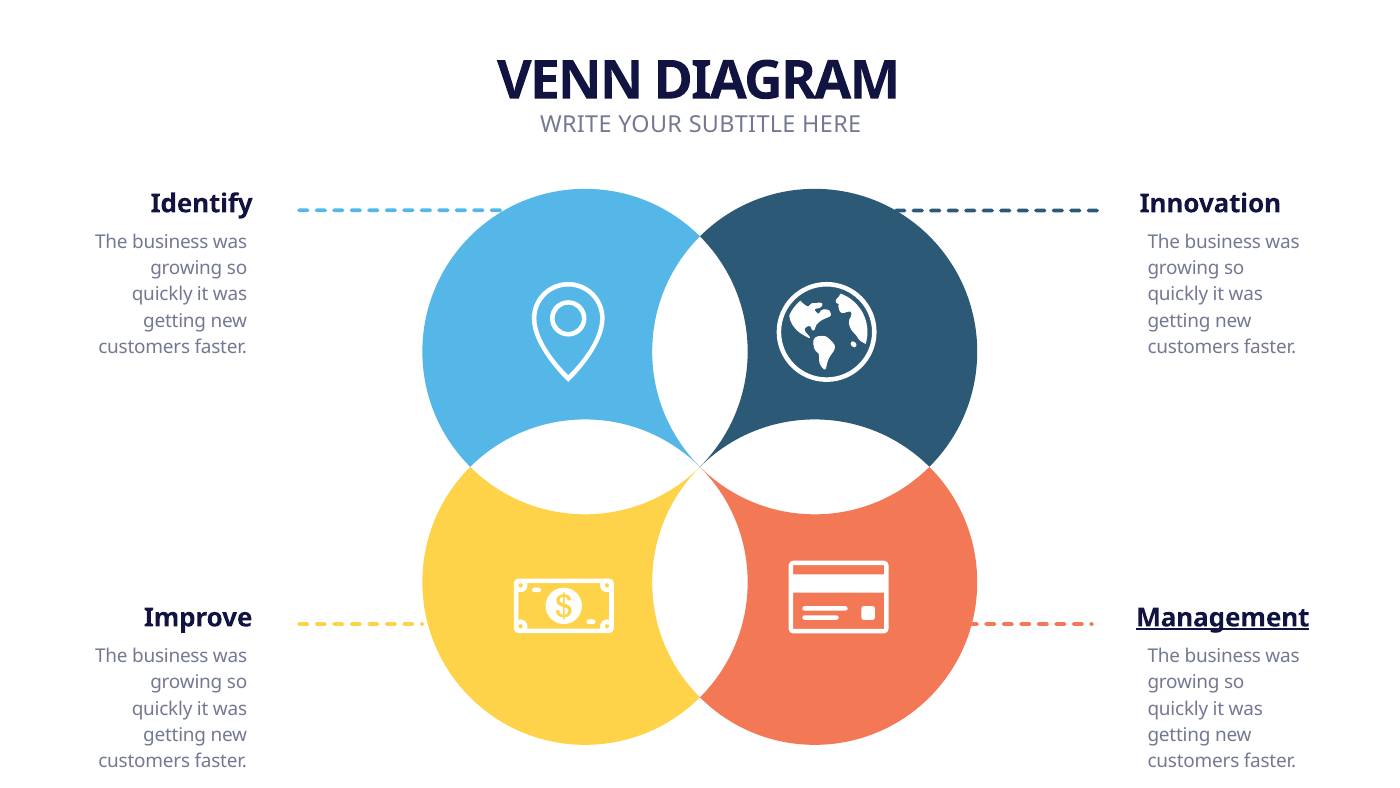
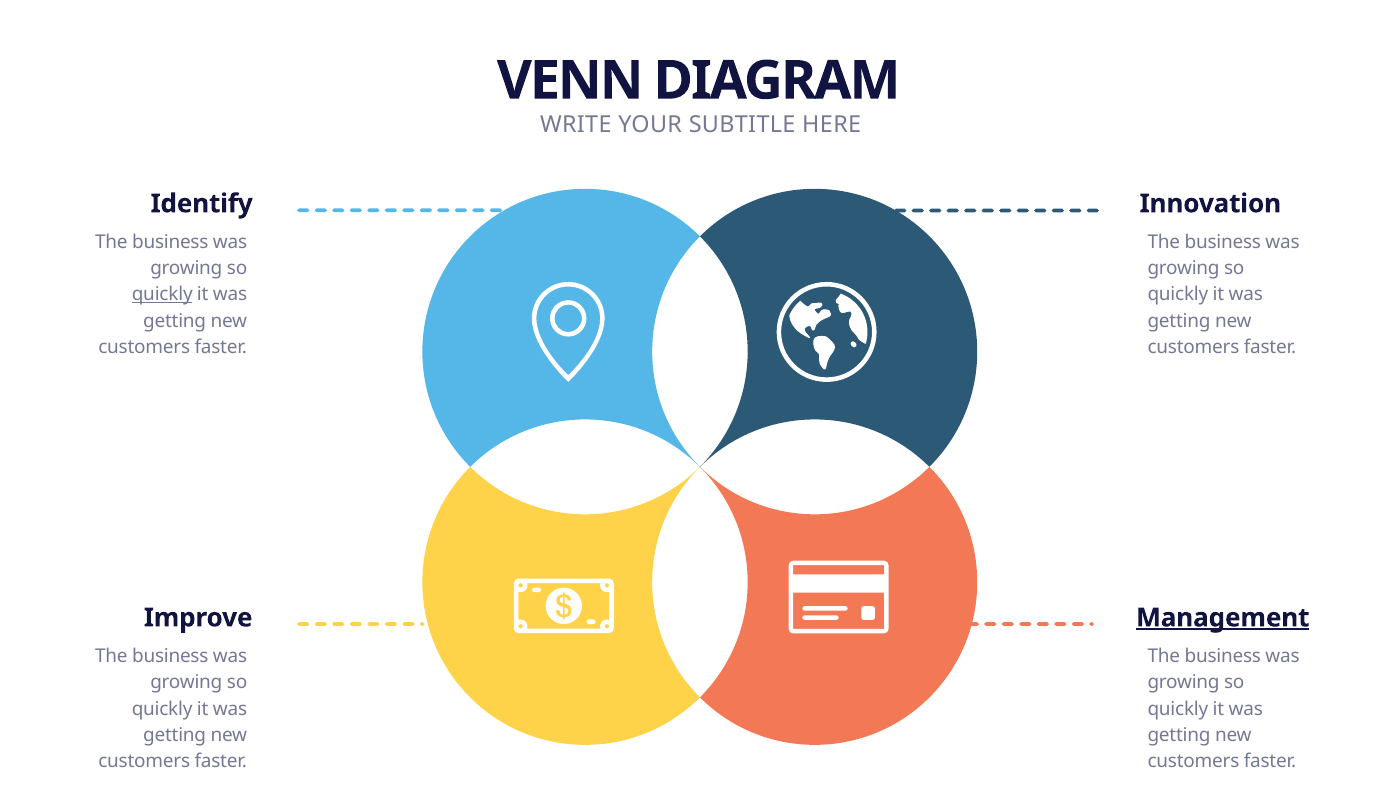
quickly underline: none -> present (162, 295)
